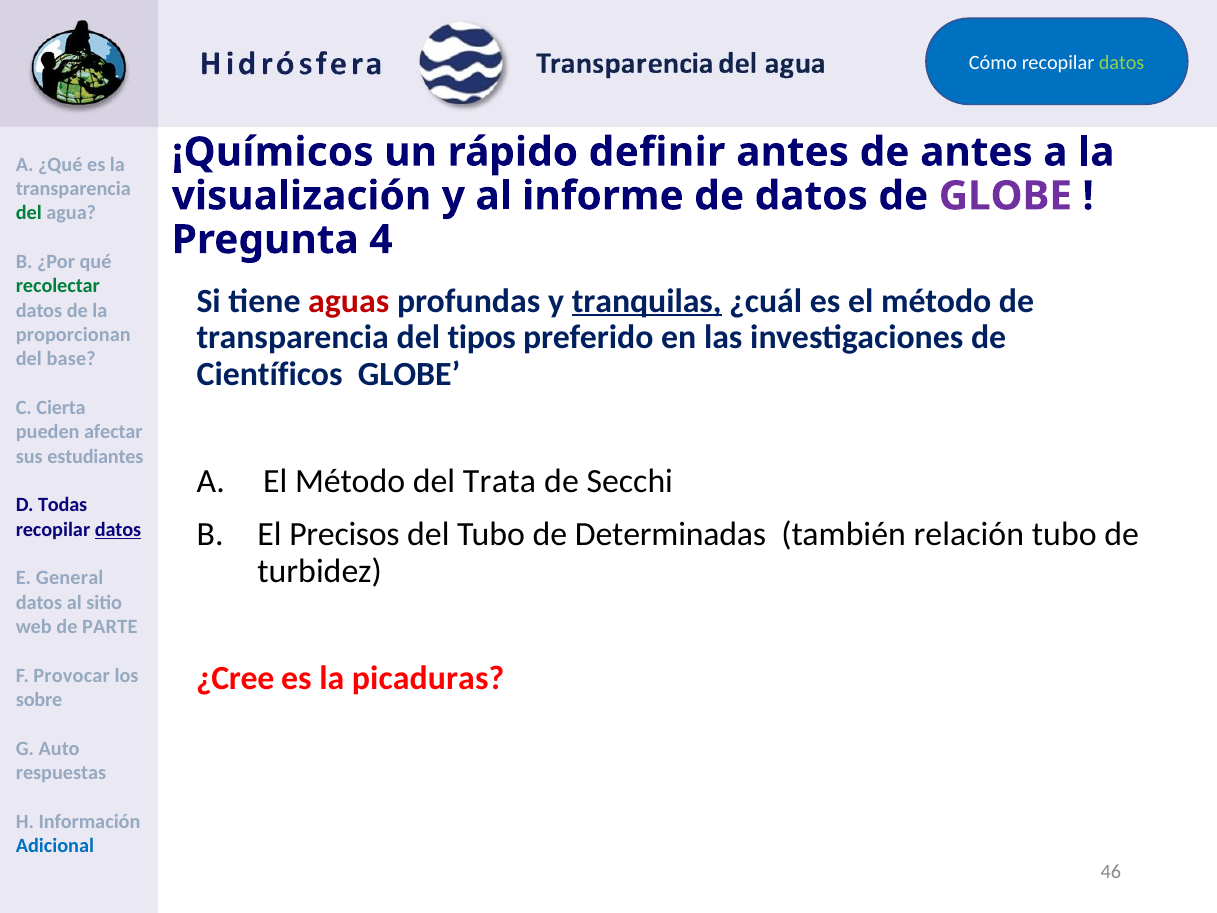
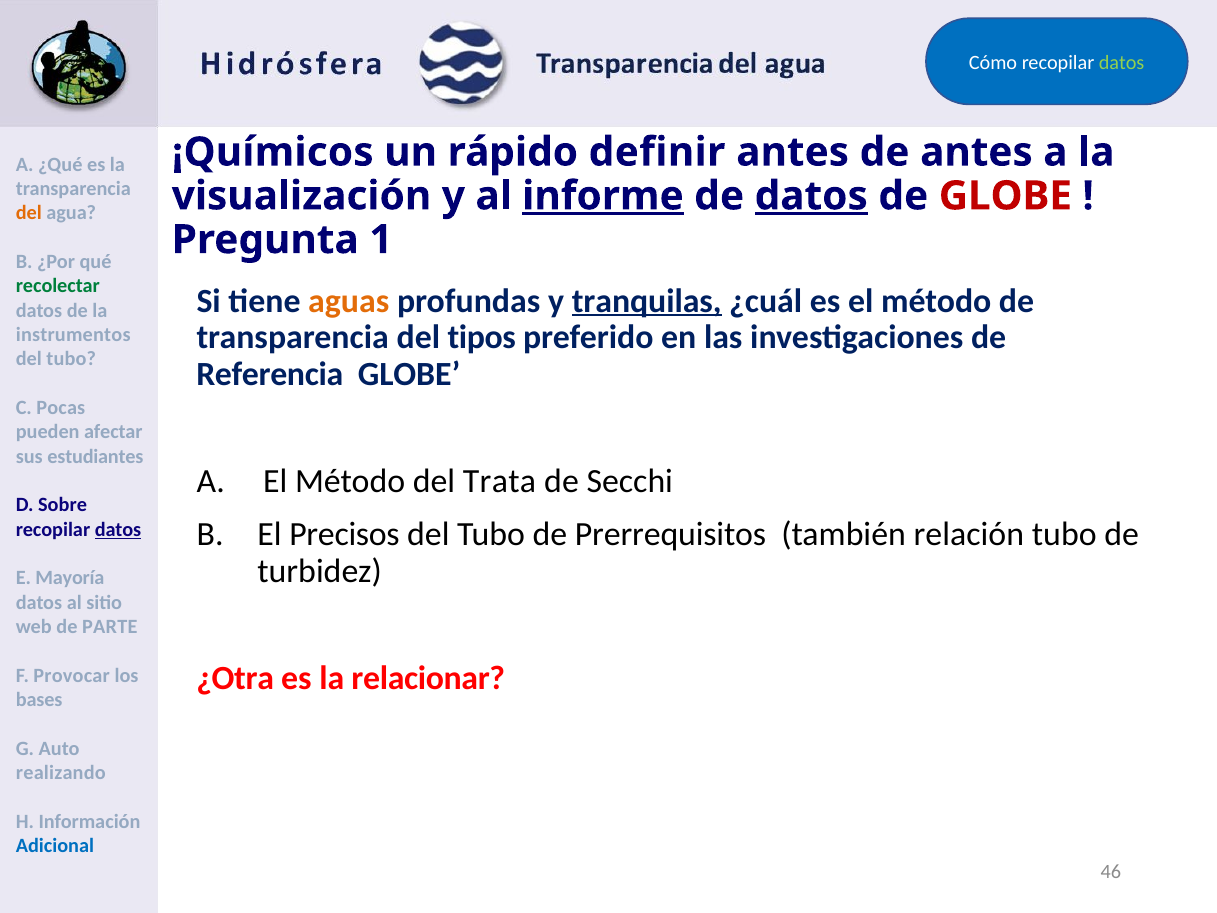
informe underline: none -> present (603, 196)
datos underline: none -> present (811, 196)
GLOBE colour: purple -> red (1005, 196)
del colour: green -> orange (29, 213)
4: 4 -> 1 (381, 240)
aguas colour: red -> orange (349, 301)
proporcionan: proporcionan -> instrumentos (73, 335)
base: base -> tubo (71, 359)
Científicos: Científicos -> Referencia (270, 374)
Cierta: Cierta -> Pocas (61, 408)
Todas: Todas -> Sobre (63, 505)
Determinadas: Determinadas -> Prerrequisitos (671, 534)
General: General -> Mayoría (70, 578)
¿Cree: ¿Cree -> ¿Otra (235, 678)
picaduras: picaduras -> relacionar (428, 678)
sobre: sobre -> bases (39, 700)
respuestas: respuestas -> realizando (61, 773)
